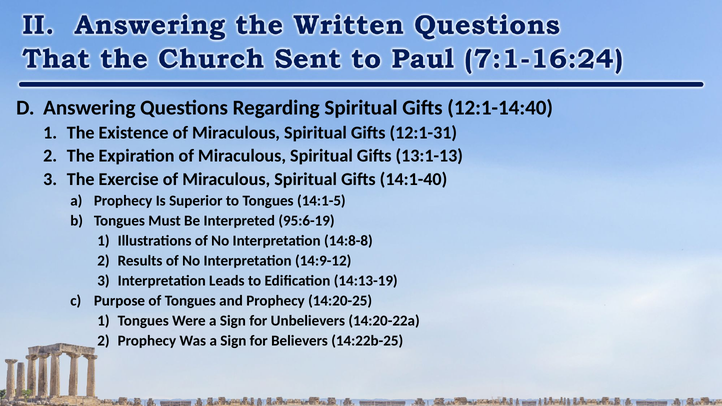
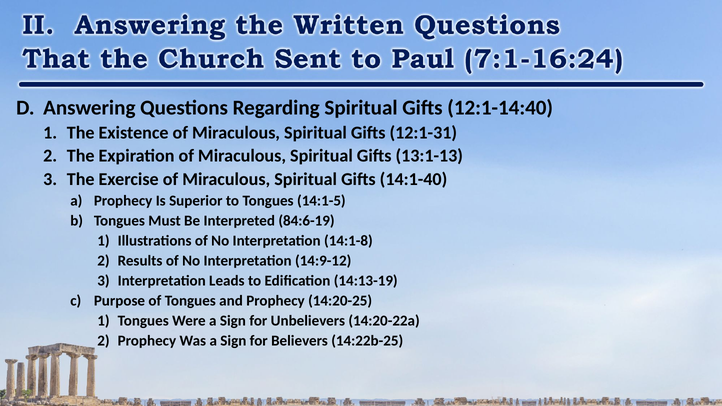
95:6-19: 95:6-19 -> 84:6-19 (307, 221)
14:8-8: 14:8-8 -> 14:1-8 (348, 241)
